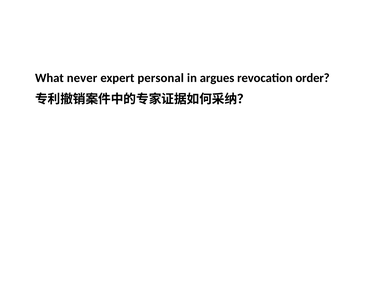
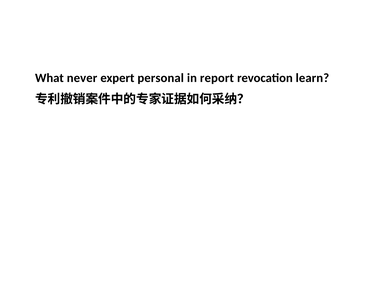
argues: argues -> report (217, 78)
order: order -> learn (312, 78)
